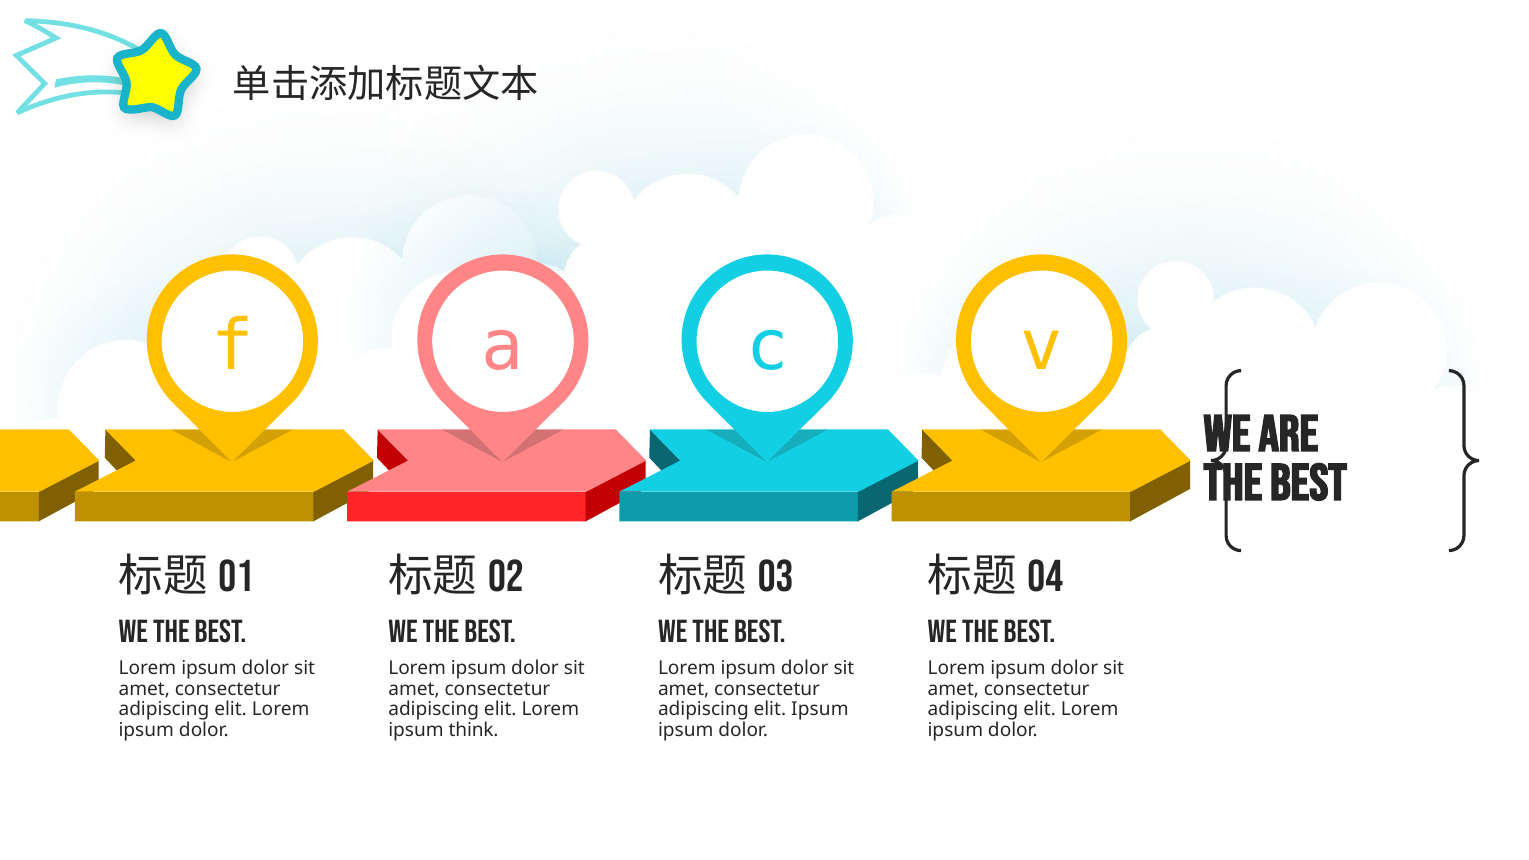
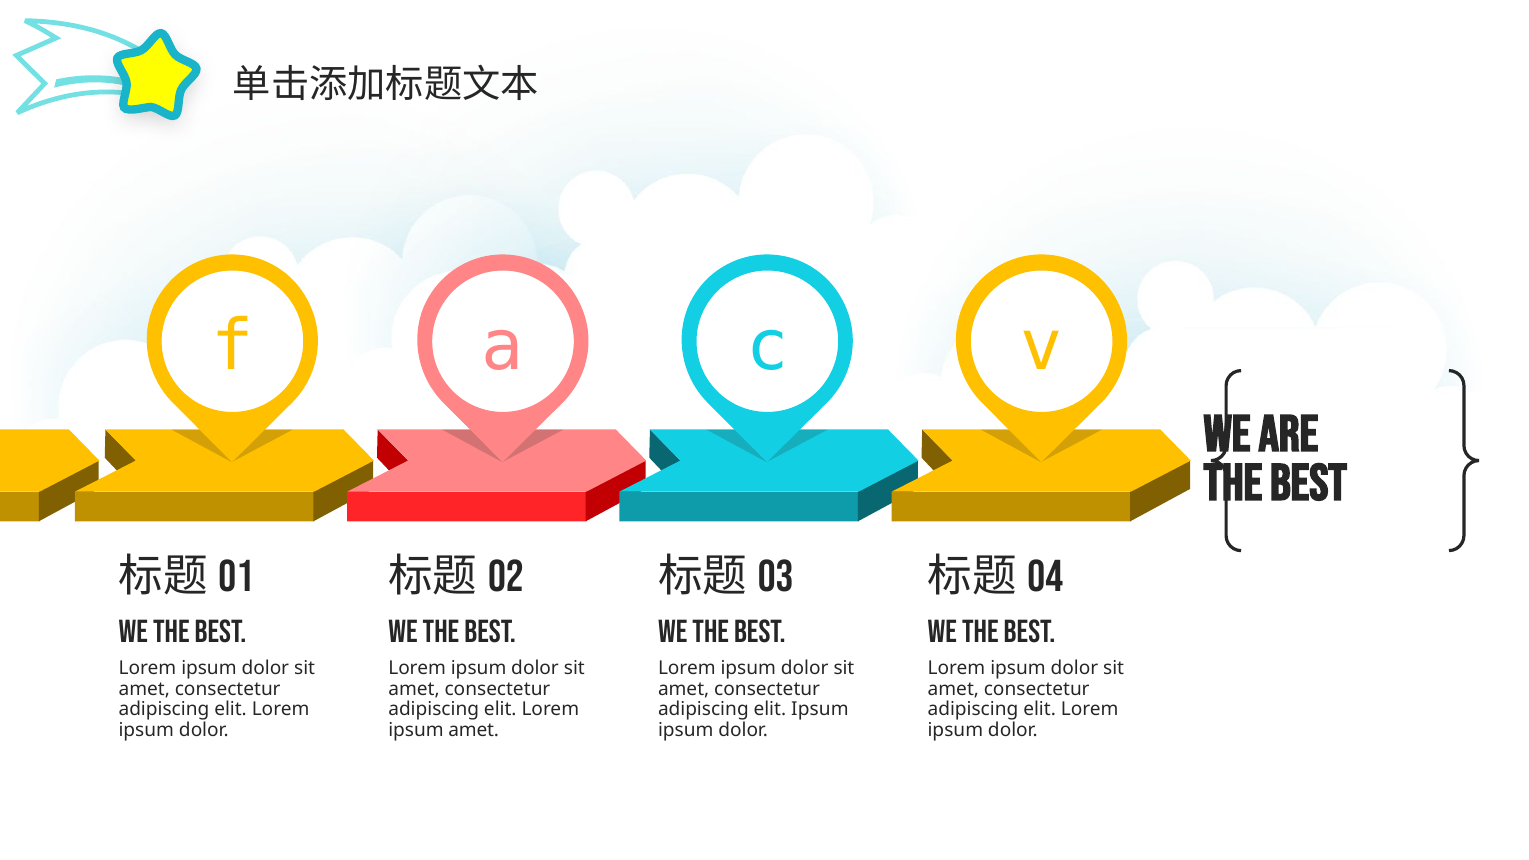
ipsum think: think -> amet (474, 730)
